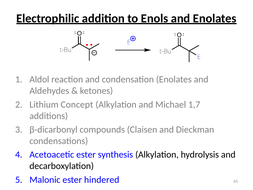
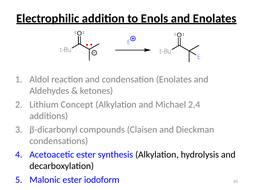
1,7: 1,7 -> 2,4 (194, 104)
hindered: hindered -> iodoform (102, 179)
